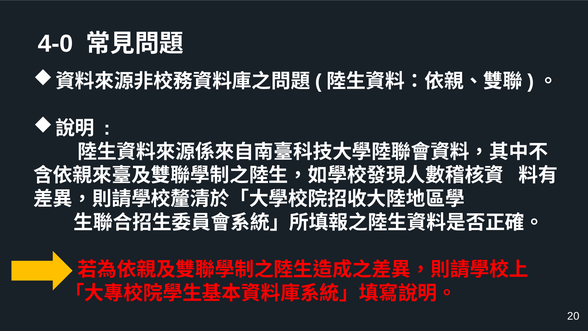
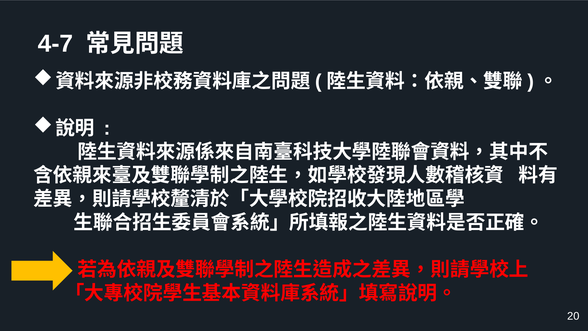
4-0: 4-0 -> 4-7 (56, 44)
